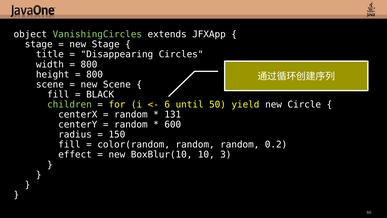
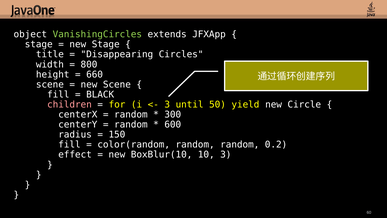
800: 800 -> 660 (95, 74)
children colour: light green -> pink (69, 104)
6: 6 -> 3 (167, 104)
131: 131 -> 300 (173, 114)
